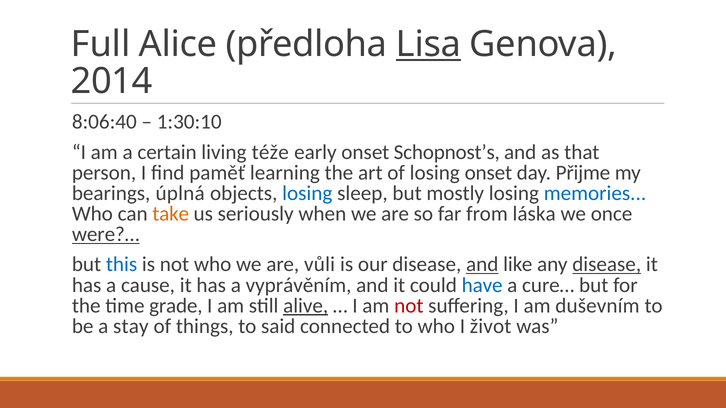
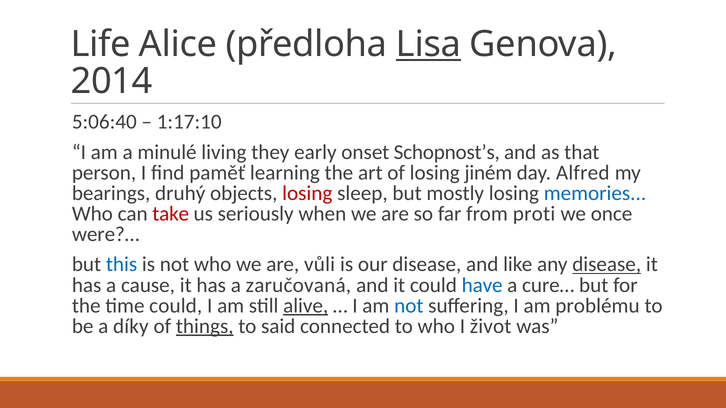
Full: Full -> Life (101, 44)
8:06:40: 8:06:40 -> 5:06:40 (104, 122)
1:30:10: 1:30:10 -> 1:17:10 (189, 122)
certain: certain -> minulé (167, 152)
téže: téže -> they (270, 152)
losing onset: onset -> jiném (488, 173)
Přijme: Přijme -> Alfred (583, 173)
úplná: úplná -> druhý (180, 193)
losing colour: blue -> red (307, 193)
take colour: orange -> red (171, 214)
láska: láska -> proti (534, 214)
were?… underline: present -> none (106, 235)
and underline: present -> none (482, 265)
vyprávěním: vyprávěním -> zaručovaná (298, 285)
time grade: grade -> could (176, 306)
not colour: red -> blue (409, 306)
duševním: duševním -> problému (597, 306)
stay: stay -> díky (131, 327)
things underline: none -> present (205, 327)
